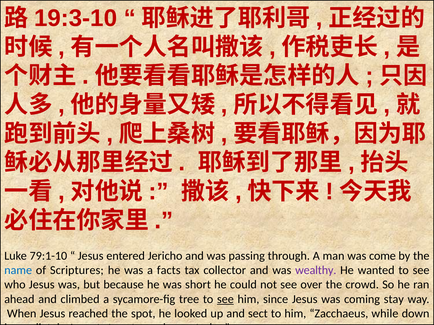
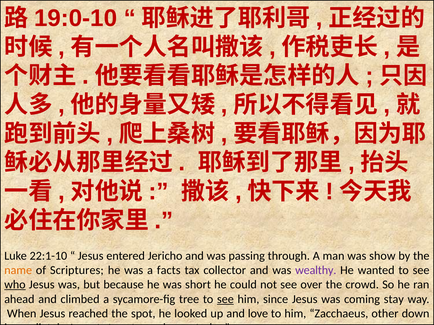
19:3-10: 19:3-10 -> 19:0-10 (76, 18)
79:1-10: 79:1-10 -> 22:1-10 (48, 256)
come: come -> show (382, 256)
name colour: blue -> orange (18, 271)
who underline: none -> present (15, 285)
sect: sect -> love (258, 314)
while: while -> other (385, 314)
